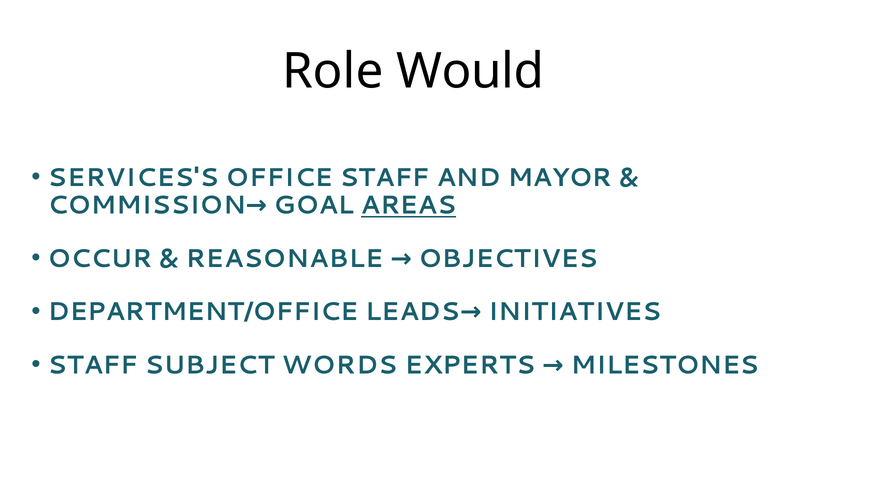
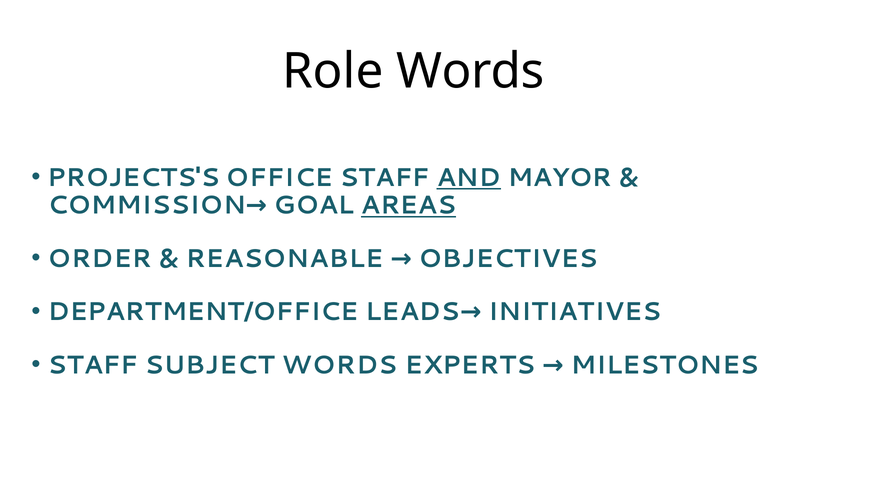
Role Would: Would -> Words (470, 71)
SERVICES'S: SERVICES'S -> PROJECTS'S (134, 178)
AND underline: none -> present (469, 178)
OCCUR: OCCUR -> ORDER (100, 258)
